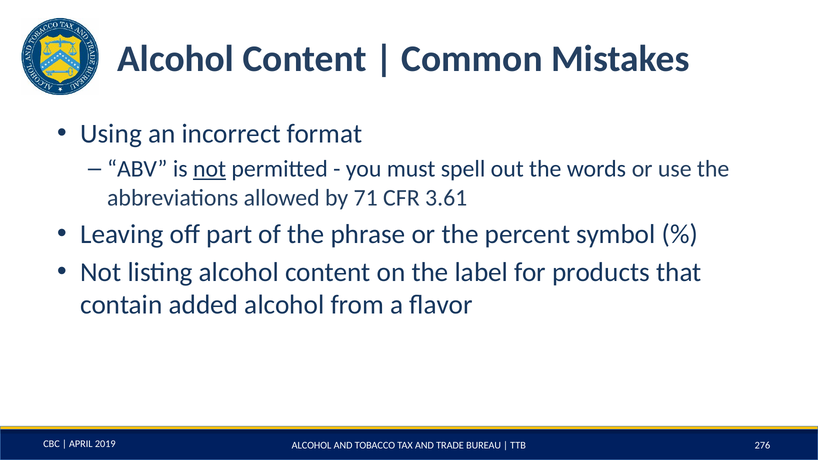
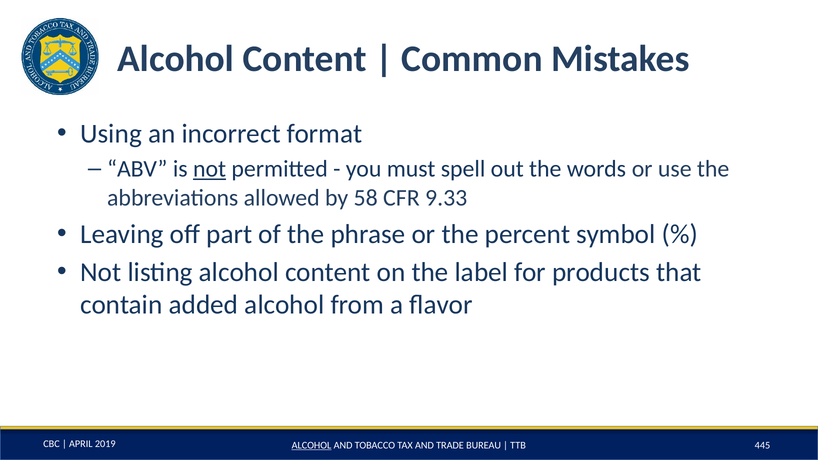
71: 71 -> 58 (366, 198)
3.61: 3.61 -> 9.33 (446, 198)
ALCOHOL underline: none -> present (312, 445)
276: 276 -> 445 (762, 445)
